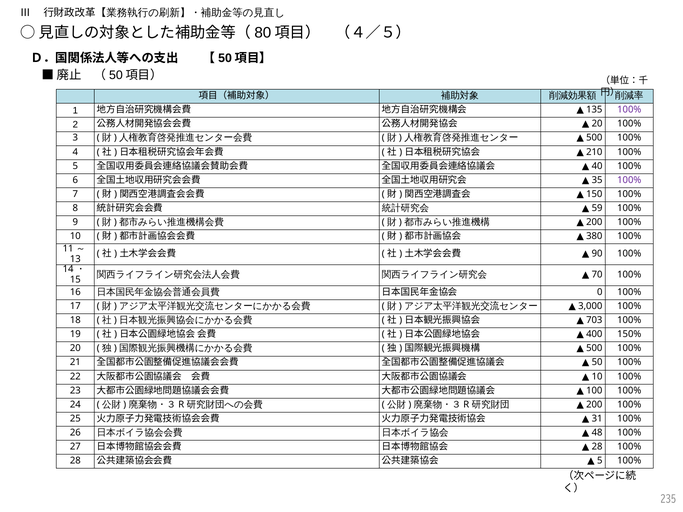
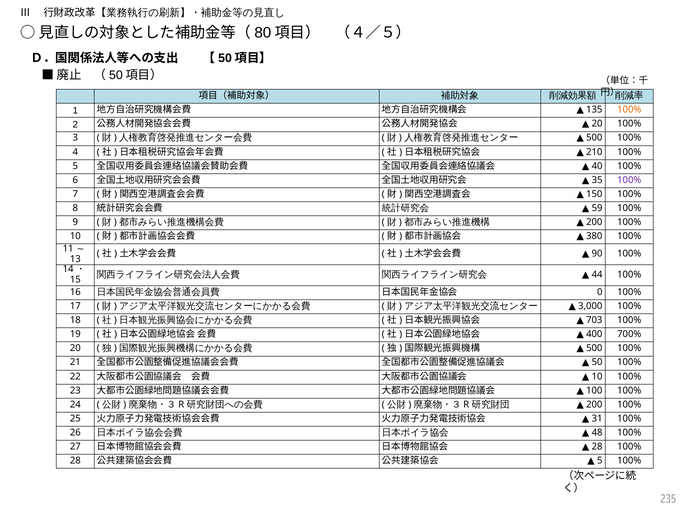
100% colour: purple -> orange (629, 110)
70: 70 -> 44 (597, 275)
150%: 150% -> 700% (629, 334)
